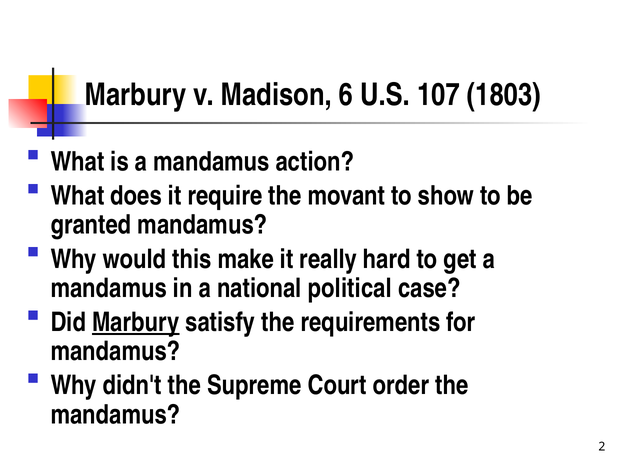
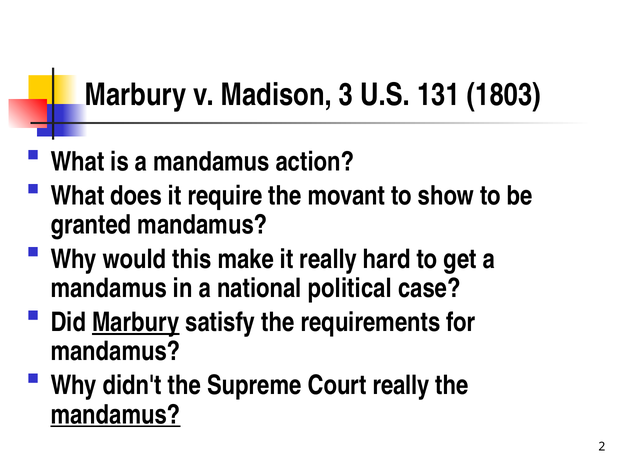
6: 6 -> 3 (346, 95)
107: 107 -> 131 (438, 95)
Court order: order -> really (401, 385)
mandamus underline: none -> present (115, 414)
